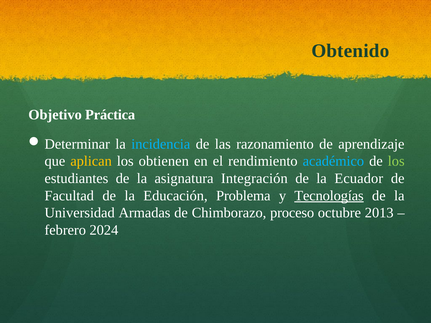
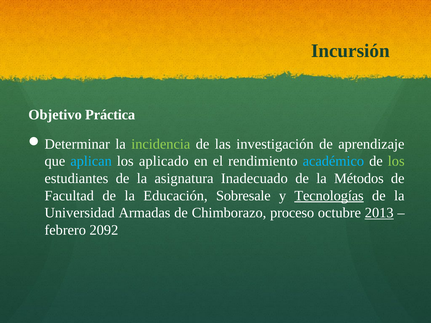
Obtenido: Obtenido -> Incursión (350, 51)
incidencia colour: light blue -> light green (161, 144)
razonamiento: razonamiento -> investigación (275, 144)
aplican colour: yellow -> light blue (91, 161)
obtienen: obtienen -> aplicado (164, 161)
Integración: Integración -> Inadecuado (254, 179)
Ecuador: Ecuador -> Métodos (359, 179)
Problema: Problema -> Sobresale (243, 196)
2013 underline: none -> present (379, 213)
2024: 2024 -> 2092 (104, 230)
